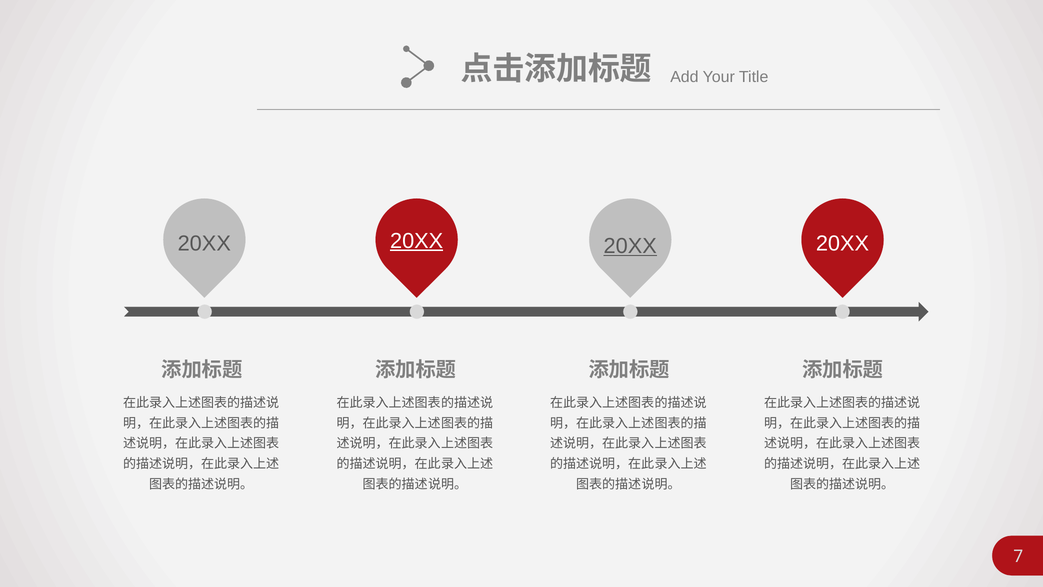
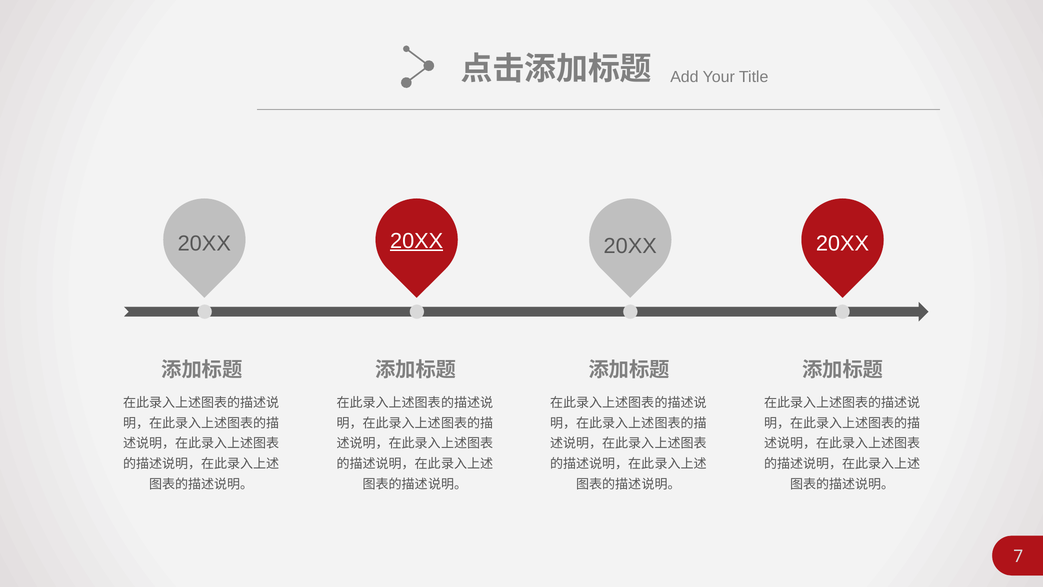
20XX underline: present -> none (630, 246)
